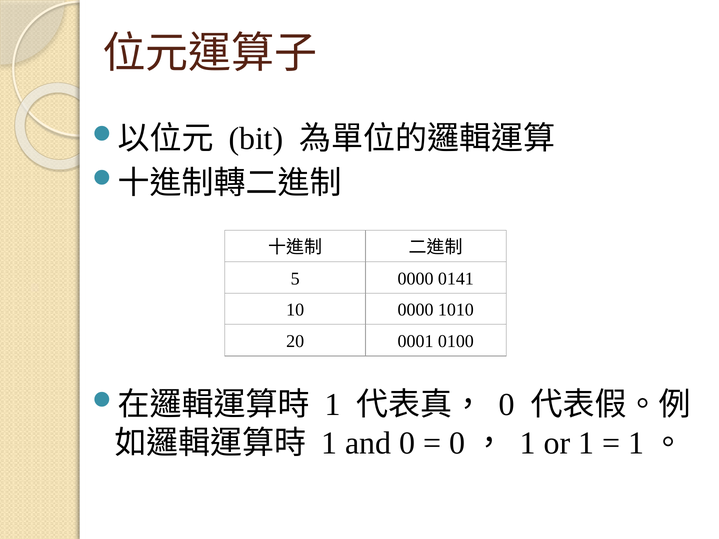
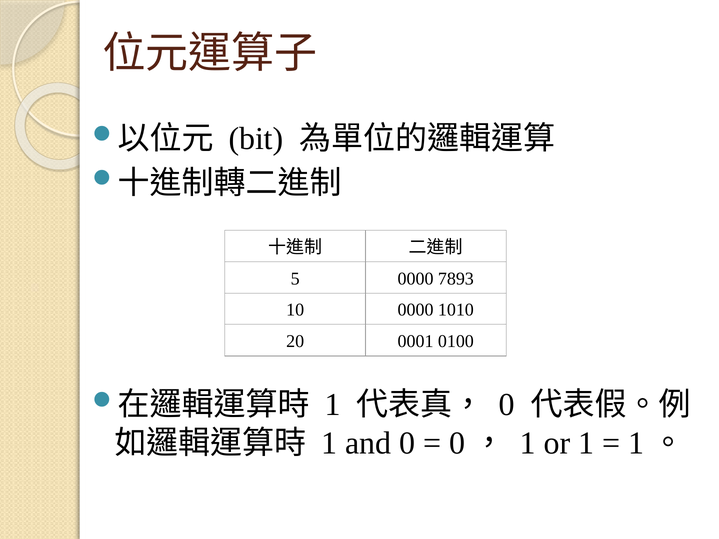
0141: 0141 -> 7893 (456, 279)
